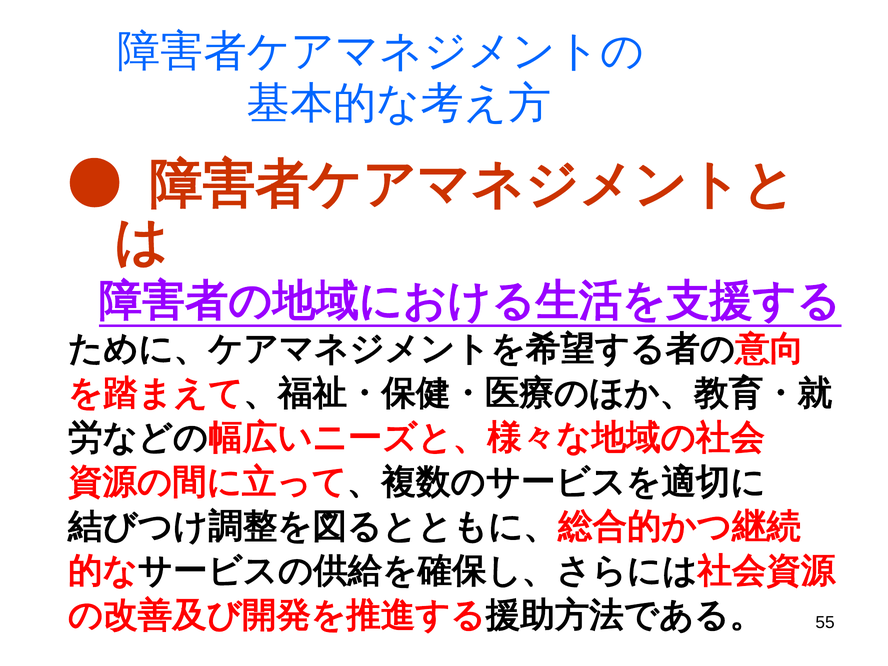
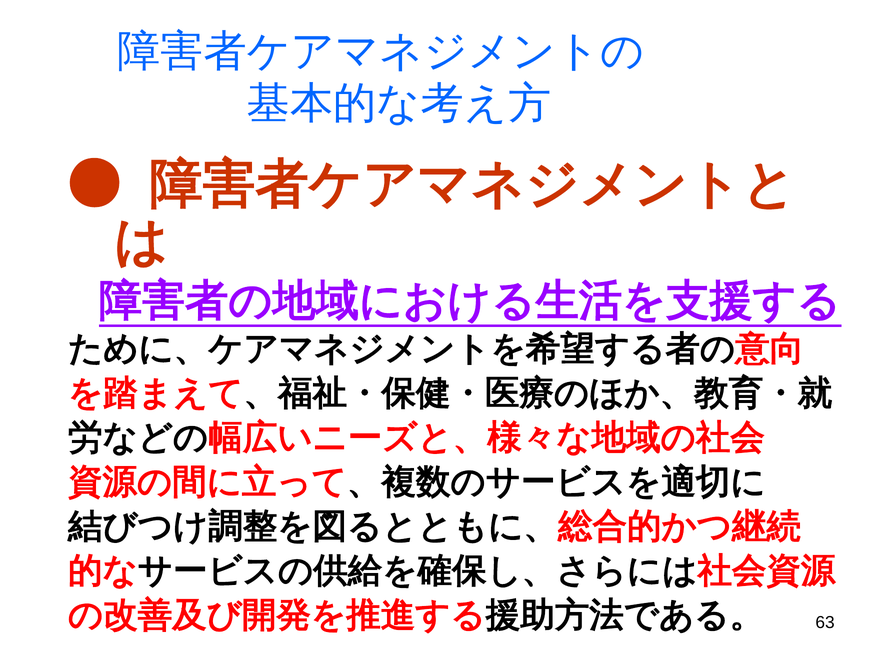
55: 55 -> 63 (825, 623)
